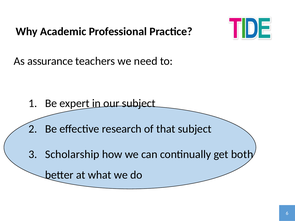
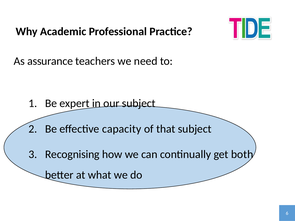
research: research -> capacity (122, 129)
Scholarship: Scholarship -> Recognising (72, 155)
